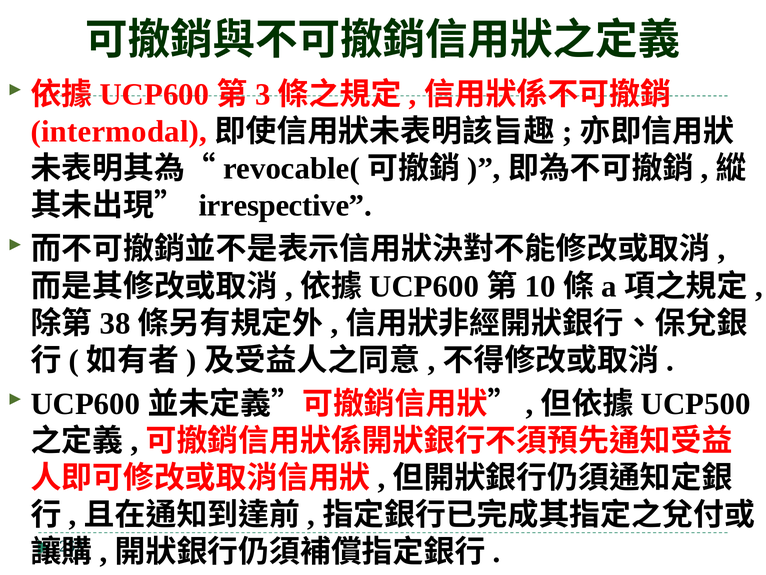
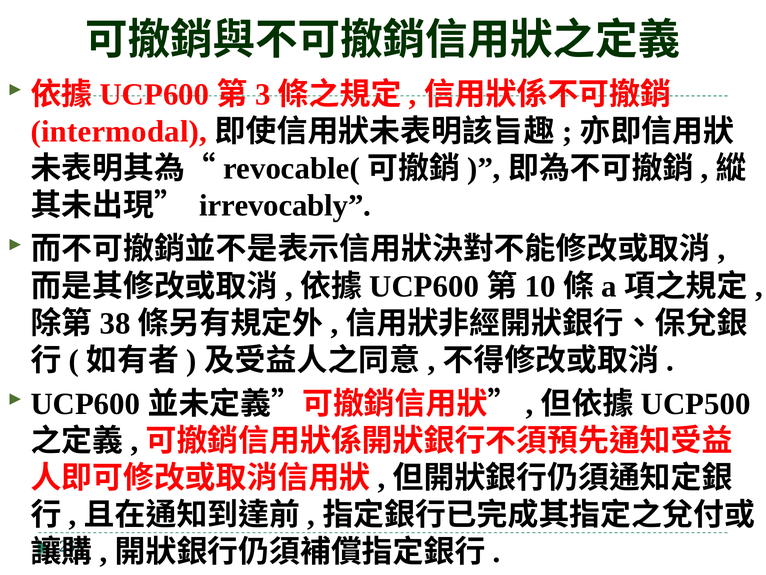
irrespective: irrespective -> irrevocably (285, 206)
